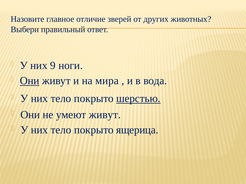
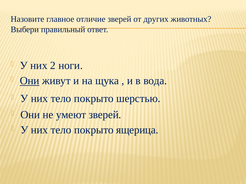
9: 9 -> 2 (53, 66)
мира: мира -> щука (107, 81)
шерстью underline: present -> none (138, 99)
умеют живут: живут -> зверей (105, 115)
